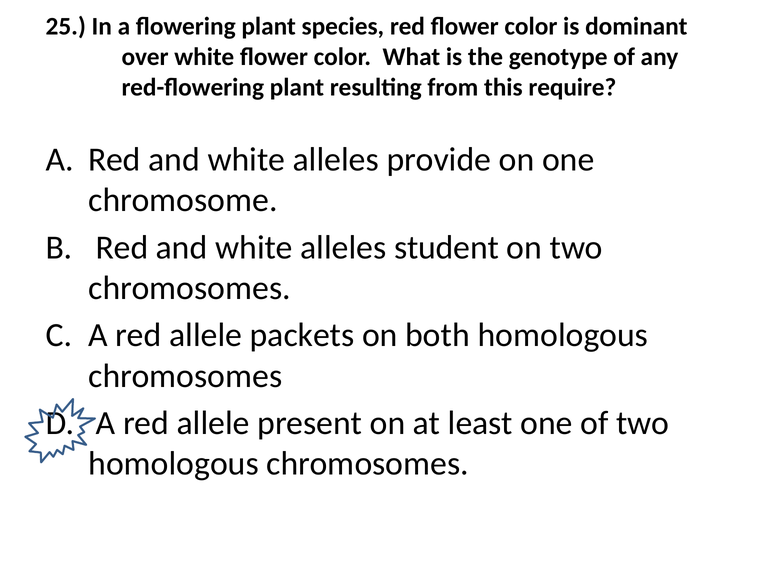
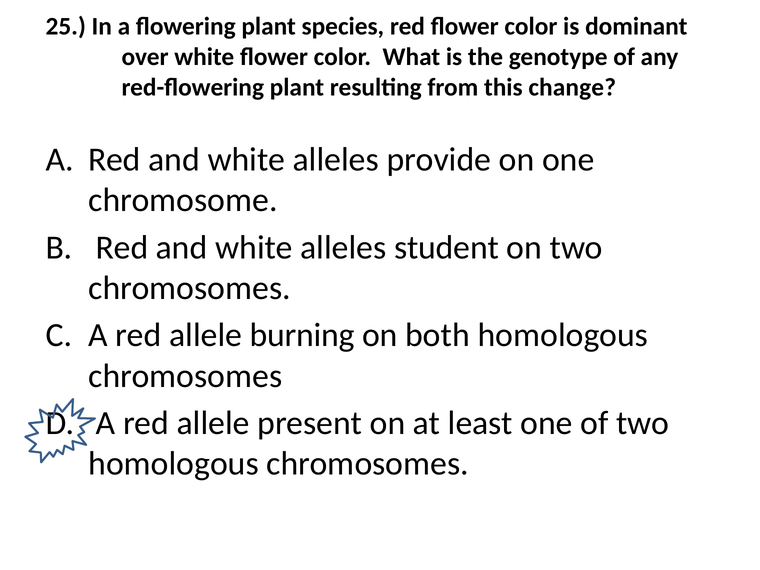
require: require -> change (572, 87)
packets: packets -> burning (302, 335)
